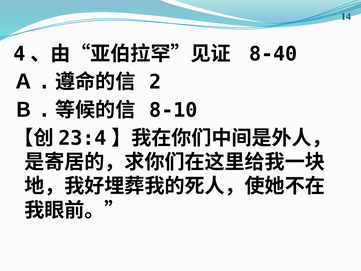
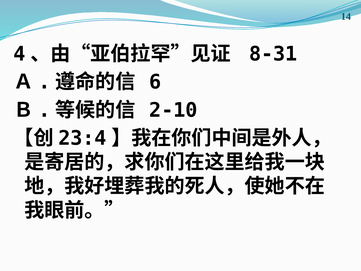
8-40: 8-40 -> 8-31 (273, 54)
2: 2 -> 6 (155, 82)
8-10: 8-10 -> 2-10 (173, 110)
